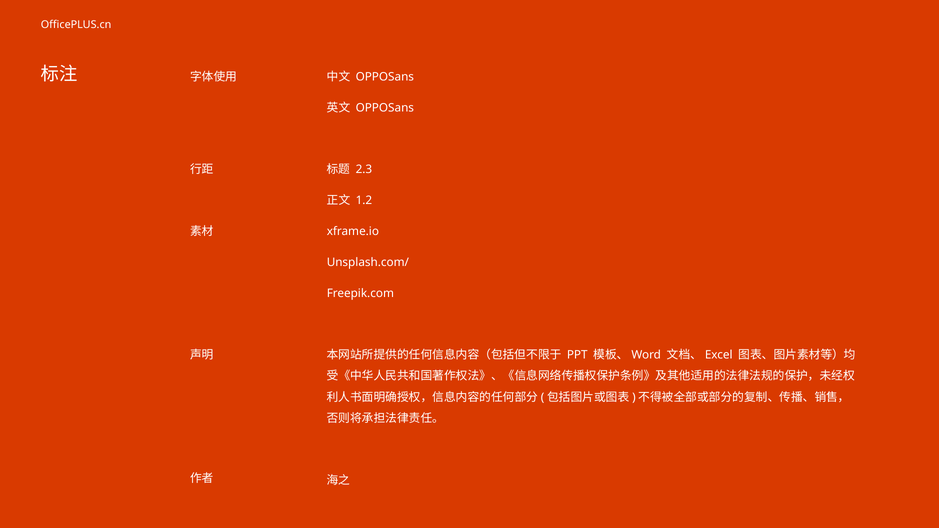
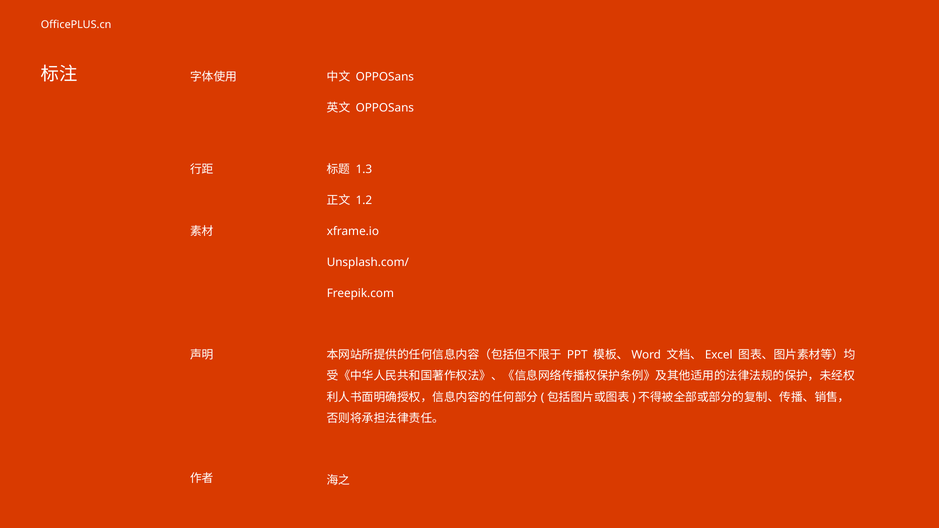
2.3: 2.3 -> 1.3 (364, 170)
